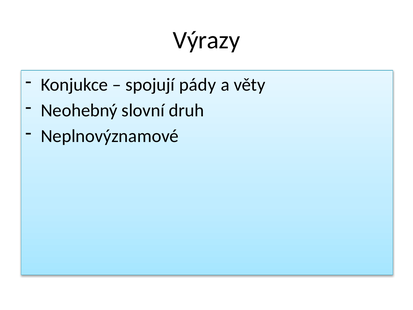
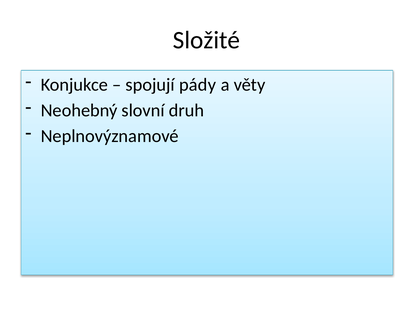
Výrazy: Výrazy -> Složité (206, 40)
